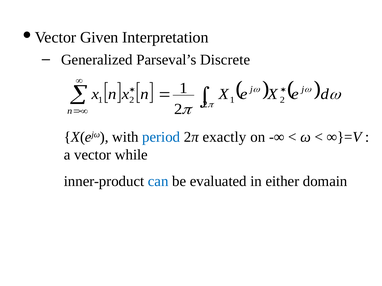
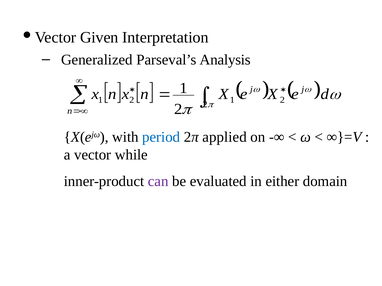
Discrete: Discrete -> Analysis (225, 60)
exactly: exactly -> applied (225, 137)
can colour: blue -> purple (158, 181)
